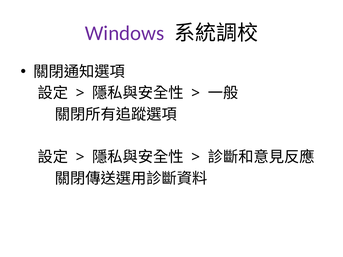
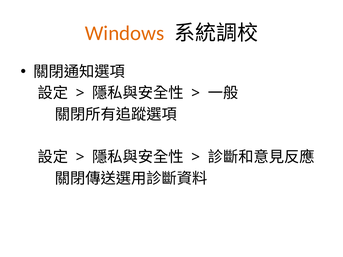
Windows colour: purple -> orange (125, 33)
